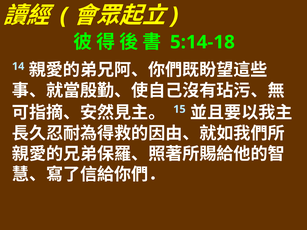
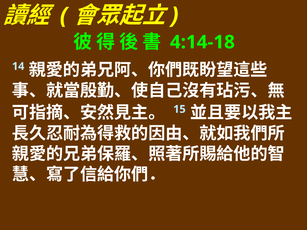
5:14-18: 5:14-18 -> 4:14-18 (202, 42)
